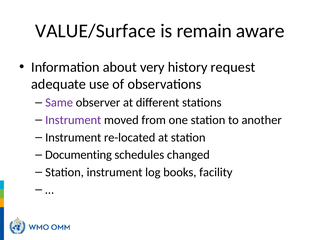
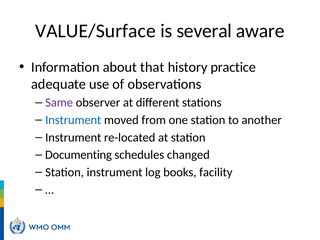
remain: remain -> several (204, 31)
very: very -> that (152, 67)
request: request -> practice (233, 67)
Instrument colour: purple -> blue (73, 120)
